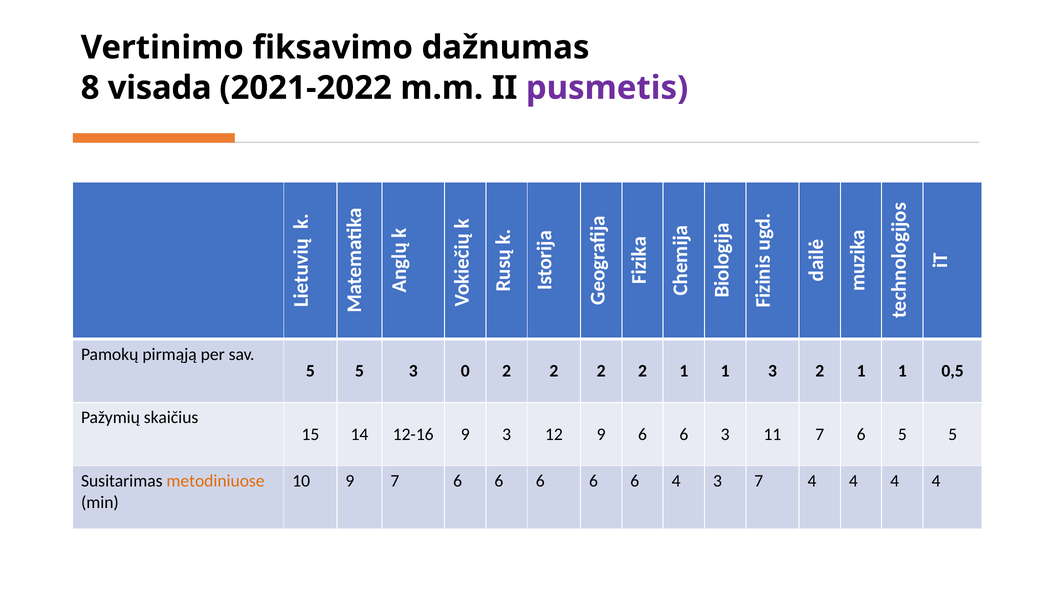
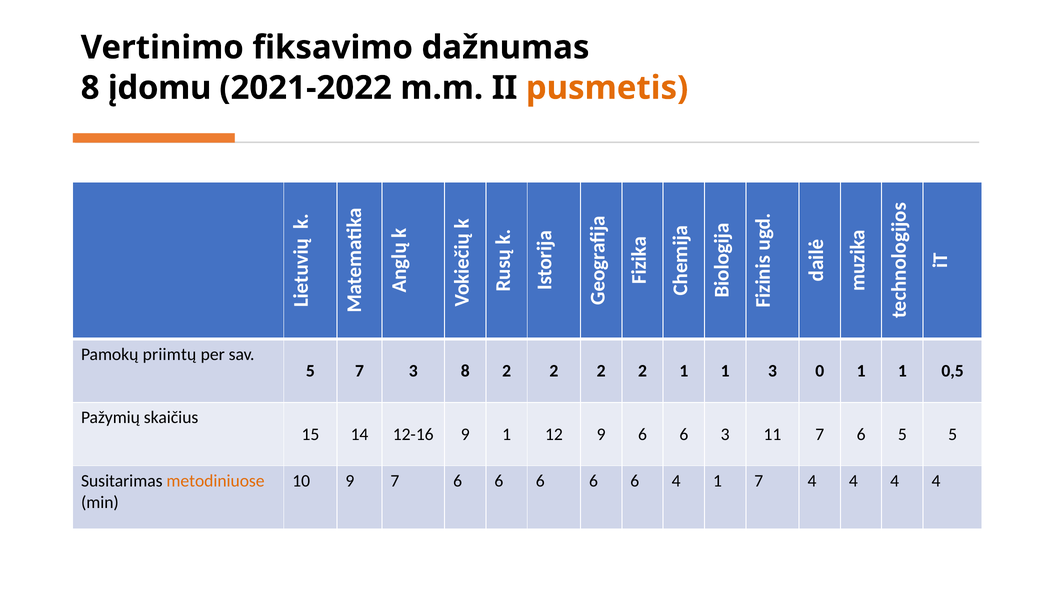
visada: visada -> įdomu (160, 88)
pusmetis colour: purple -> orange (607, 88)
pirmąją: pirmąją -> priimtų (169, 354)
5: 5 -> 7 (359, 371)
3 0: 0 -> 8 (465, 371)
3 2: 2 -> 0 (820, 371)
9 3: 3 -> 1 (507, 434)
4 3: 3 -> 1 (717, 481)
